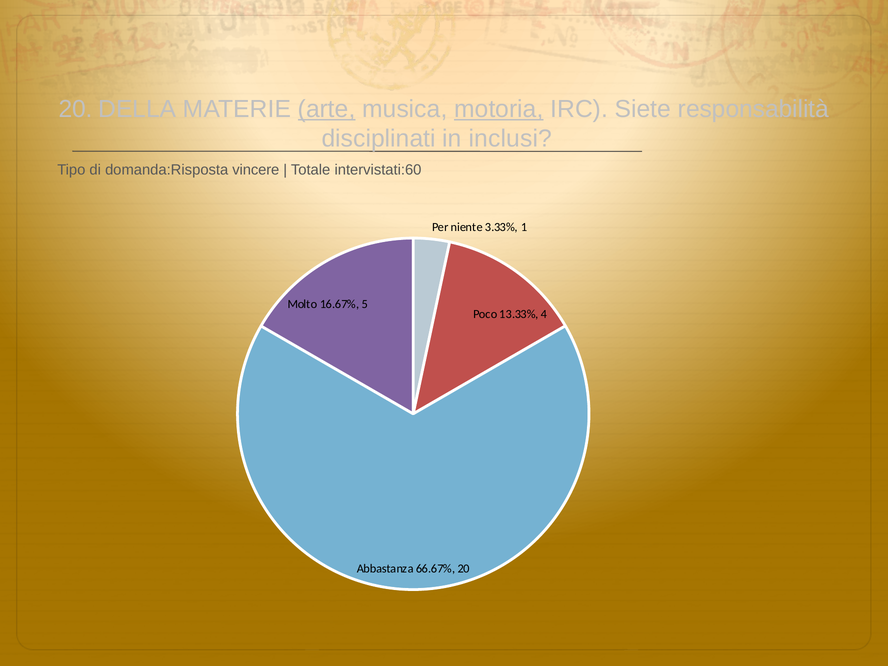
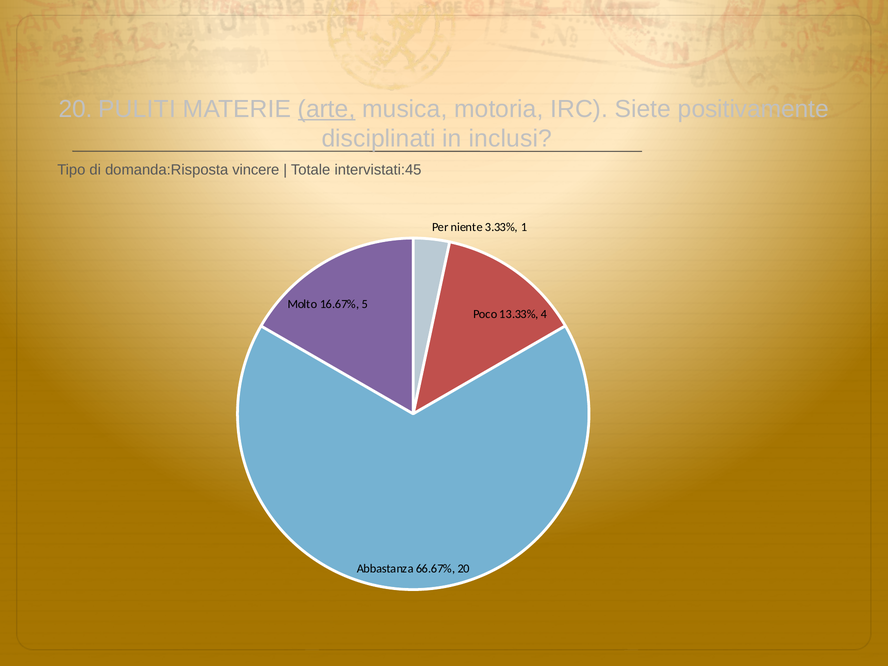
DELLA: DELLA -> PULITI (137, 109)
motoria underline: present -> none (499, 109)
responsabilità: responsabilità -> positivamente (753, 109)
intervistati:60: intervistati:60 -> intervistati:45 (378, 170)
